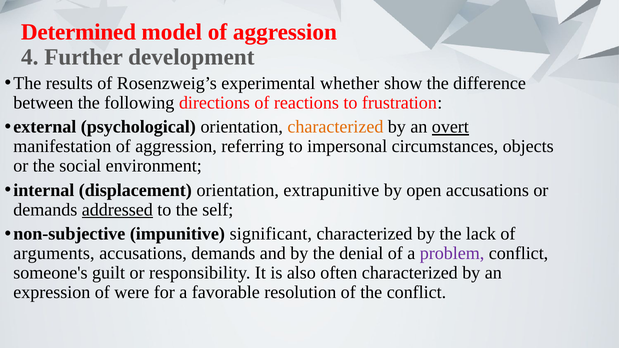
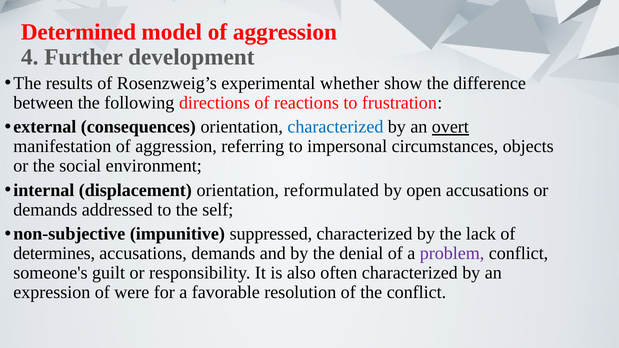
psychological: psychological -> consequences (138, 127)
characterized colour: orange -> blue (335, 127)
extrapunitive: extrapunitive -> reformulated (331, 190)
addressed underline: present -> none (117, 210)
significant: significant -> suppressed (271, 234)
arguments: arguments -> determines (54, 254)
